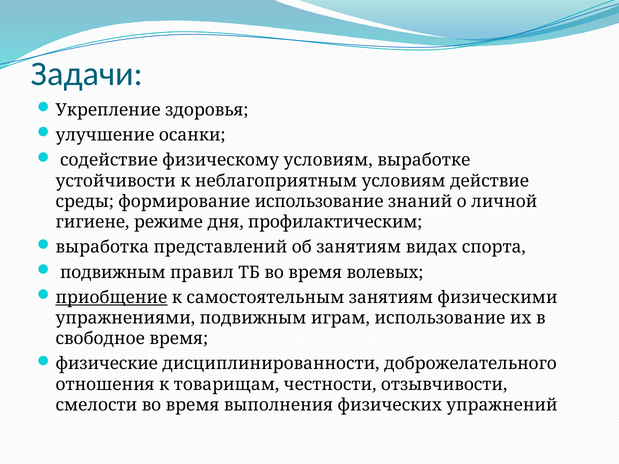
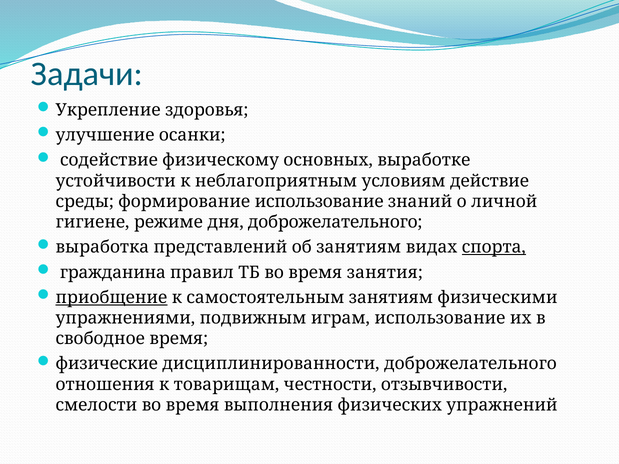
физическому условиям: условиям -> основных (328, 160)
дня профилактическим: профилактическим -> доброжелательного (335, 222)
спорта underline: none -> present (494, 247)
подвижным: подвижным -> гражданина (113, 273)
волевых: волевых -> занятия (385, 273)
